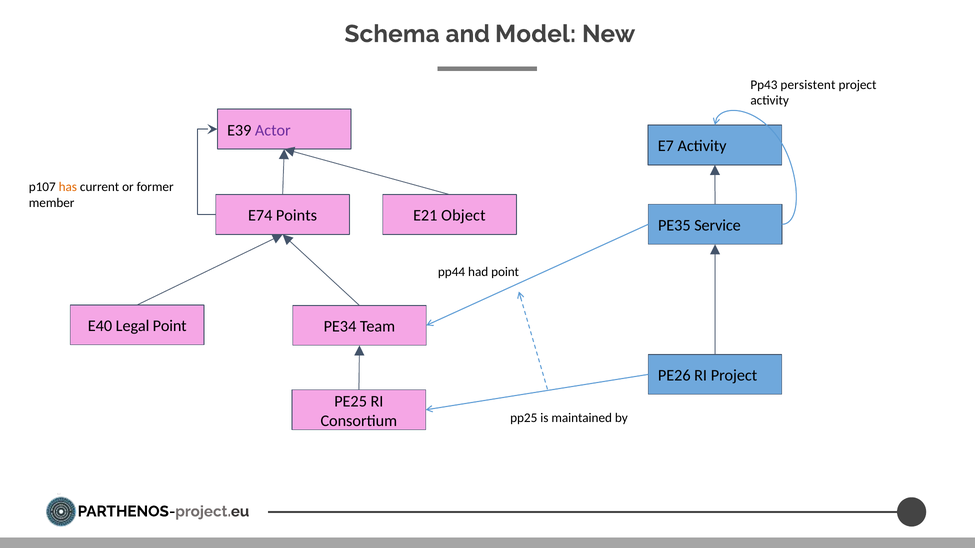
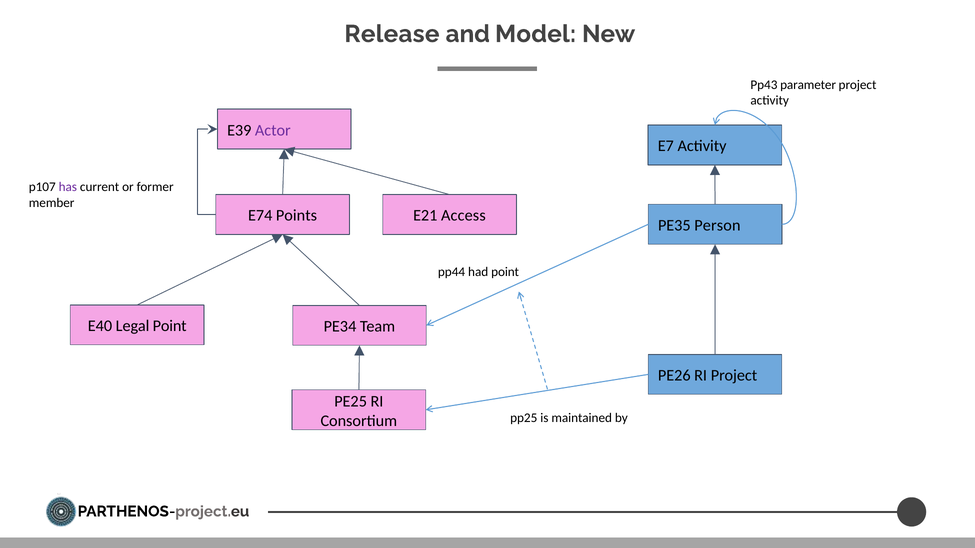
Schema: Schema -> Release (392, 34)
persistent: persistent -> parameter (808, 85)
has colour: orange -> purple (68, 187)
Object: Object -> Access (463, 216)
Service: Service -> Person (717, 226)
